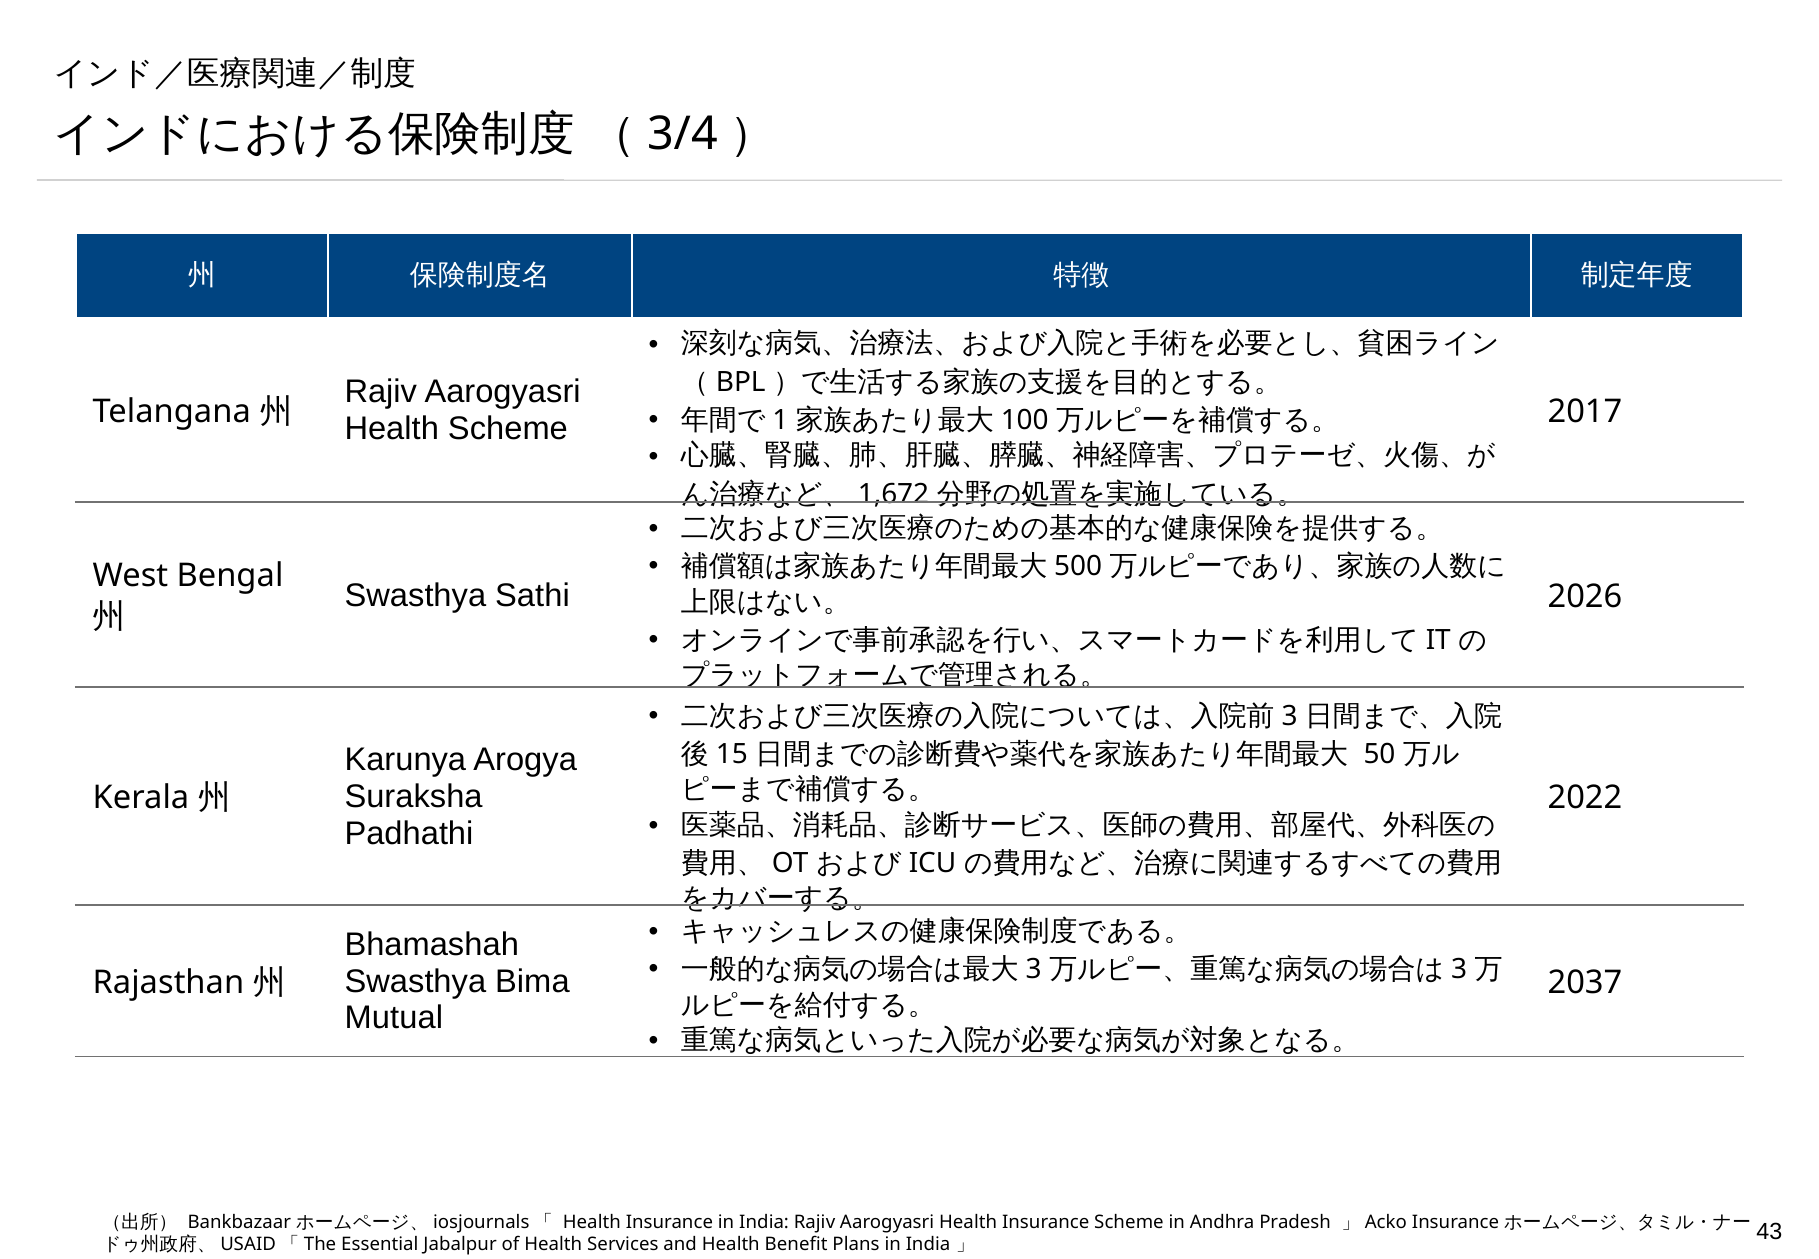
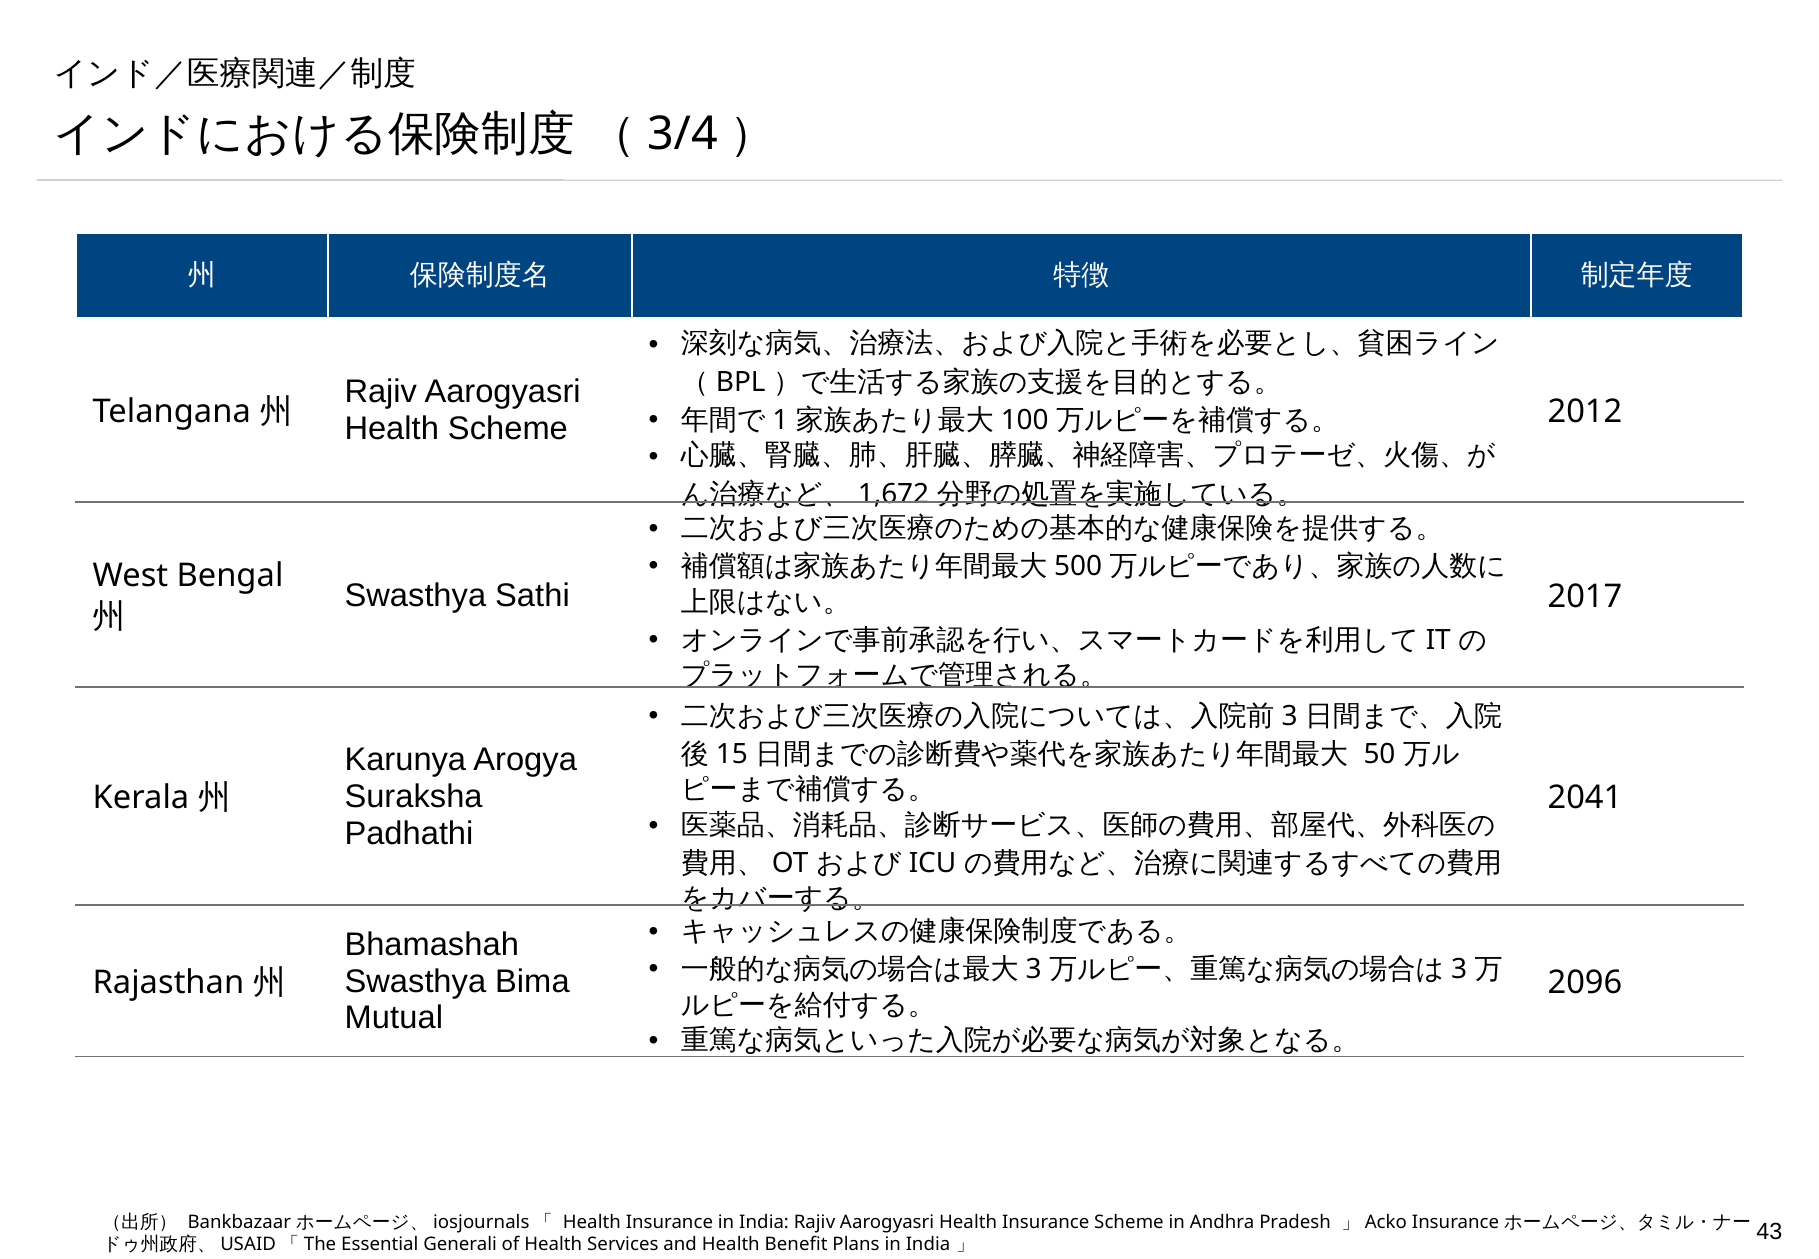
2017: 2017 -> 2012 (1585, 412)
2026: 2026 -> 2017 (1585, 597)
2022: 2022 -> 2041 (1585, 798)
2037: 2037 -> 2096 (1585, 983)
Jabalpur: Jabalpur -> Generali (460, 1245)
